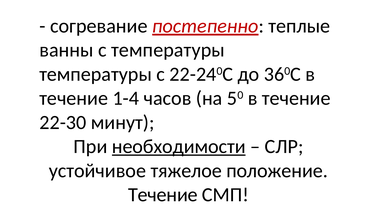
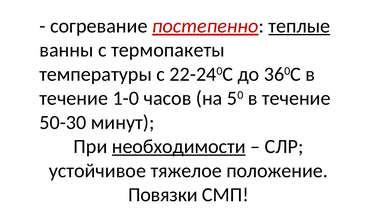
теплые underline: none -> present (299, 26)
с температуры: температуры -> термопакеты (168, 50)
1-4: 1-4 -> 1-0 (126, 98)
22-30: 22-30 -> 50-30 (63, 123)
Течение: Течение -> Повязки (163, 195)
